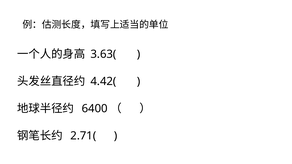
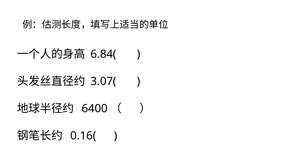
3.63(: 3.63( -> 6.84( (103, 54)
4.42(: 4.42( -> 3.07( (103, 81)
2.71(: 2.71( -> 0.16( (83, 136)
